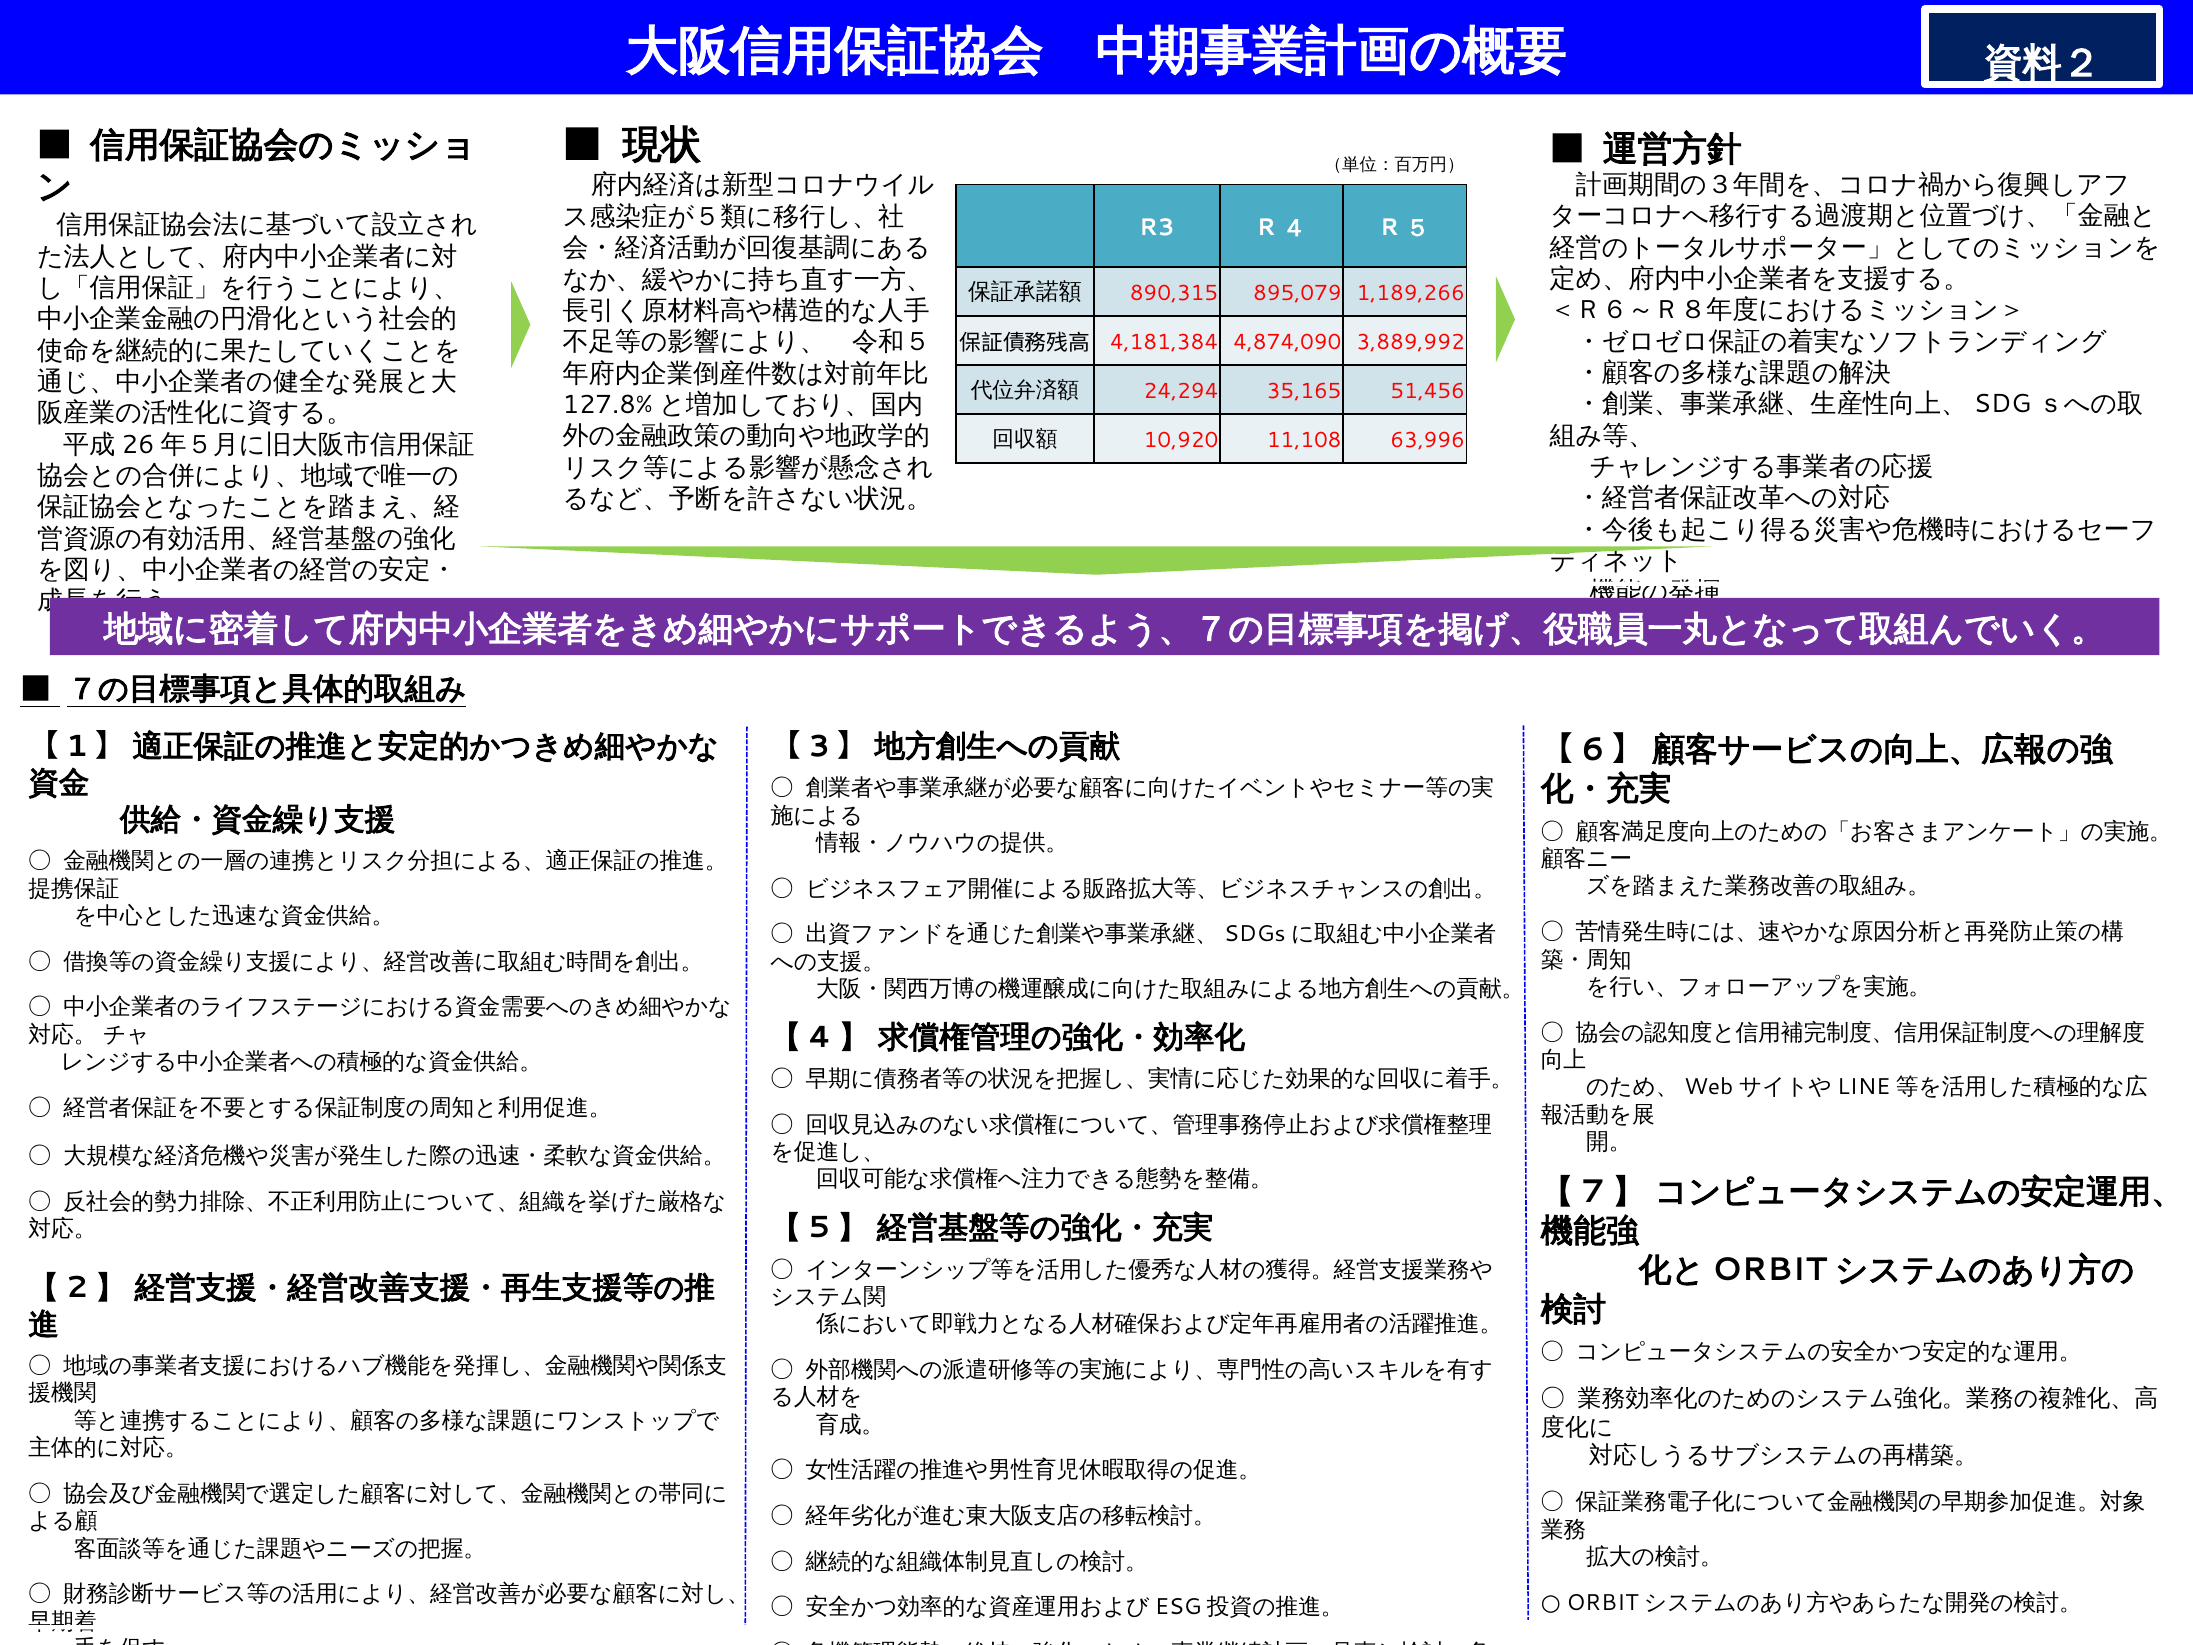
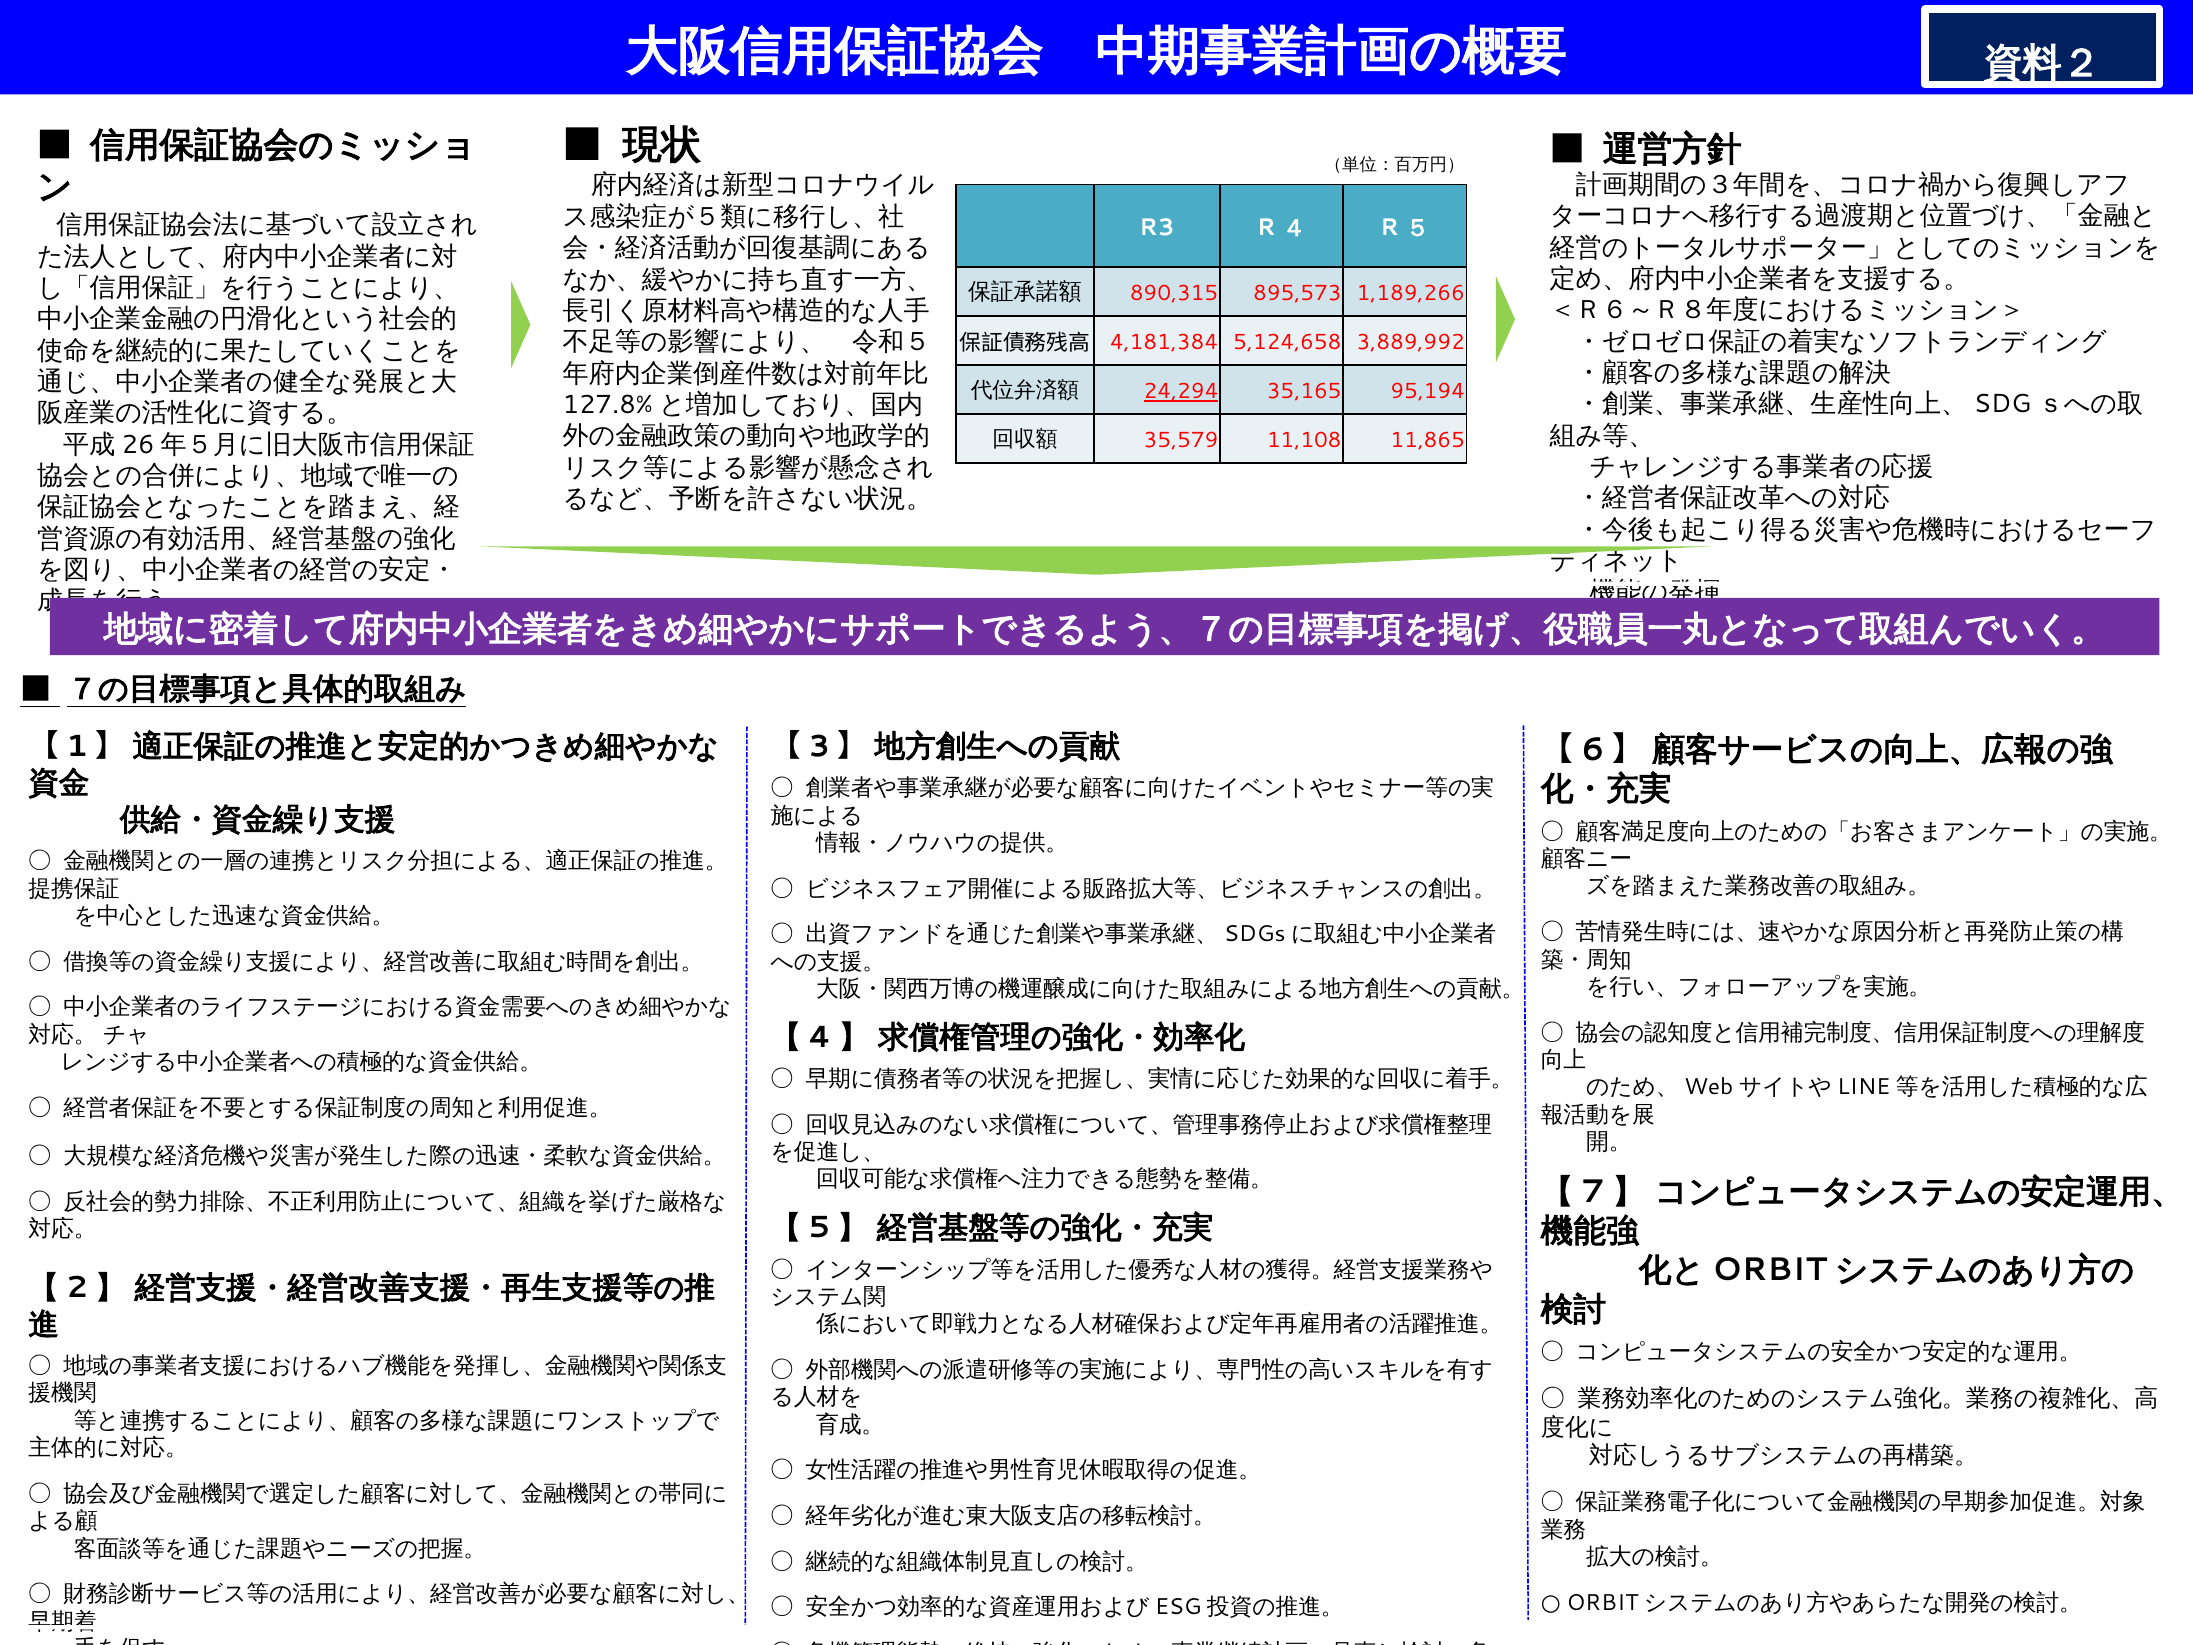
895,079: 895,079 -> 895,573 (1297, 293)
4,874,090: 4,874,090 -> 5,124,658 (1287, 342)
24,294 underline: none -> present (1181, 392)
51,456: 51,456 -> 95,194 (1428, 392)
10,920: 10,920 -> 35,579 (1181, 441)
63,996: 63,996 -> 11,865 (1428, 441)
